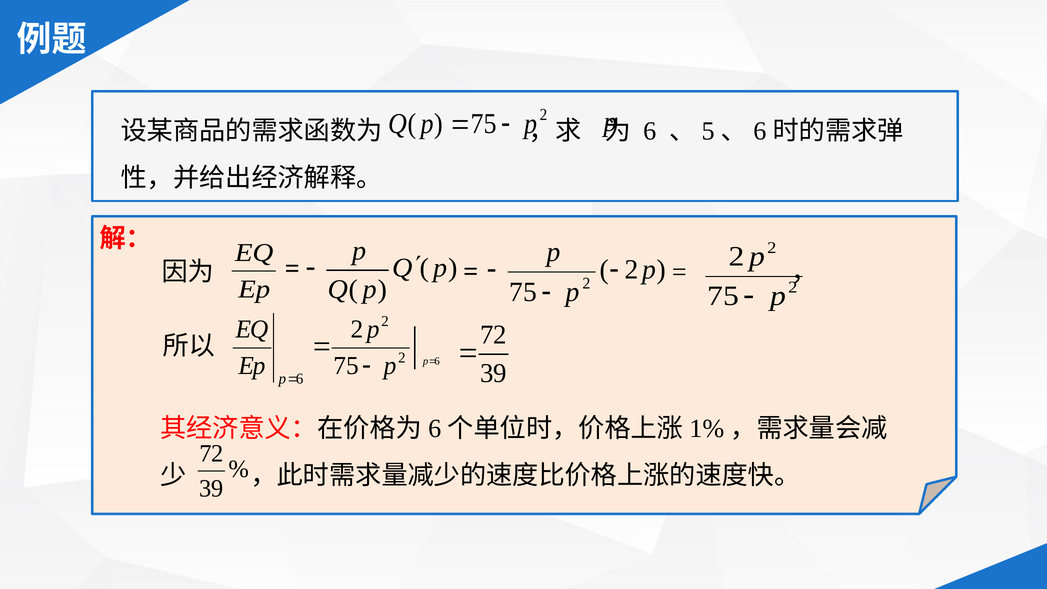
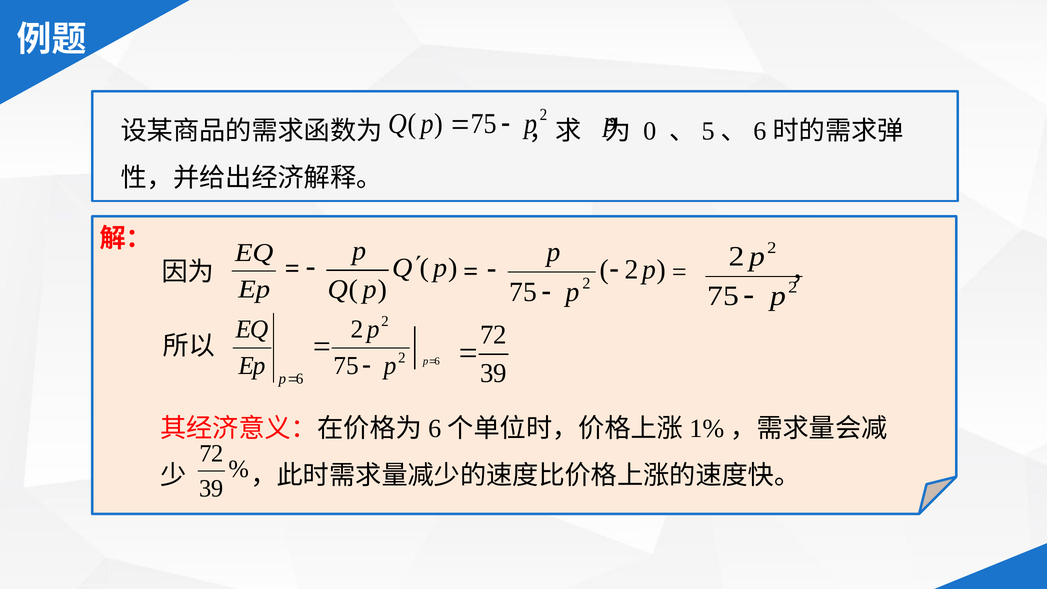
6: 6 -> 0 (650, 131)
